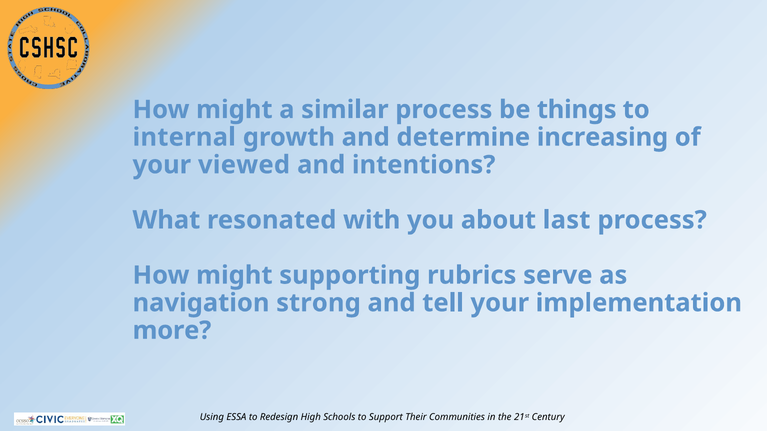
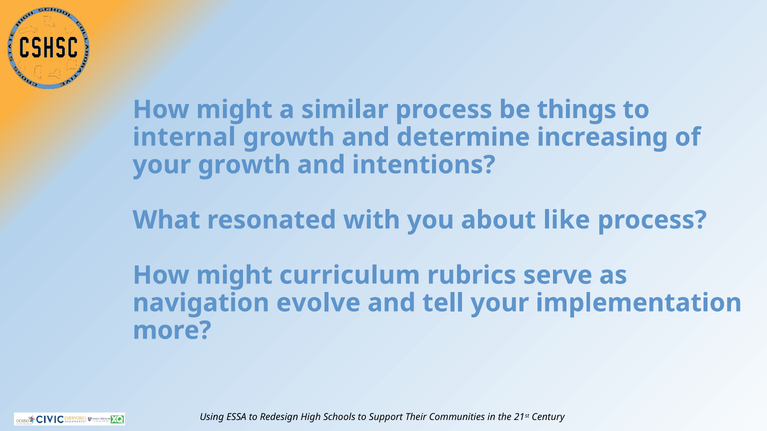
your viewed: viewed -> growth (244, 165)
last: last -> like (567, 220)
supporting: supporting -> curriculum (350, 276)
strong: strong -> evolve (318, 303)
